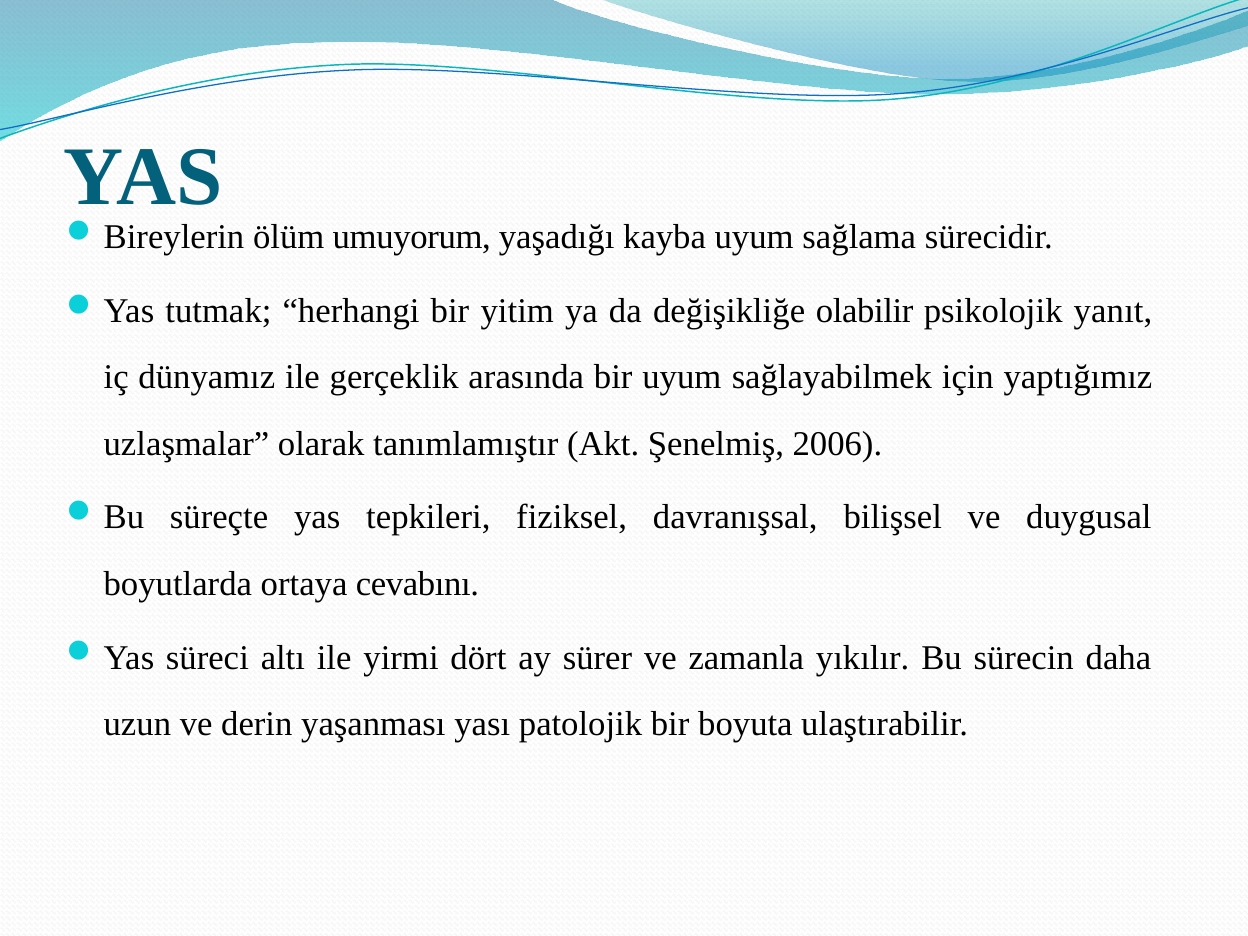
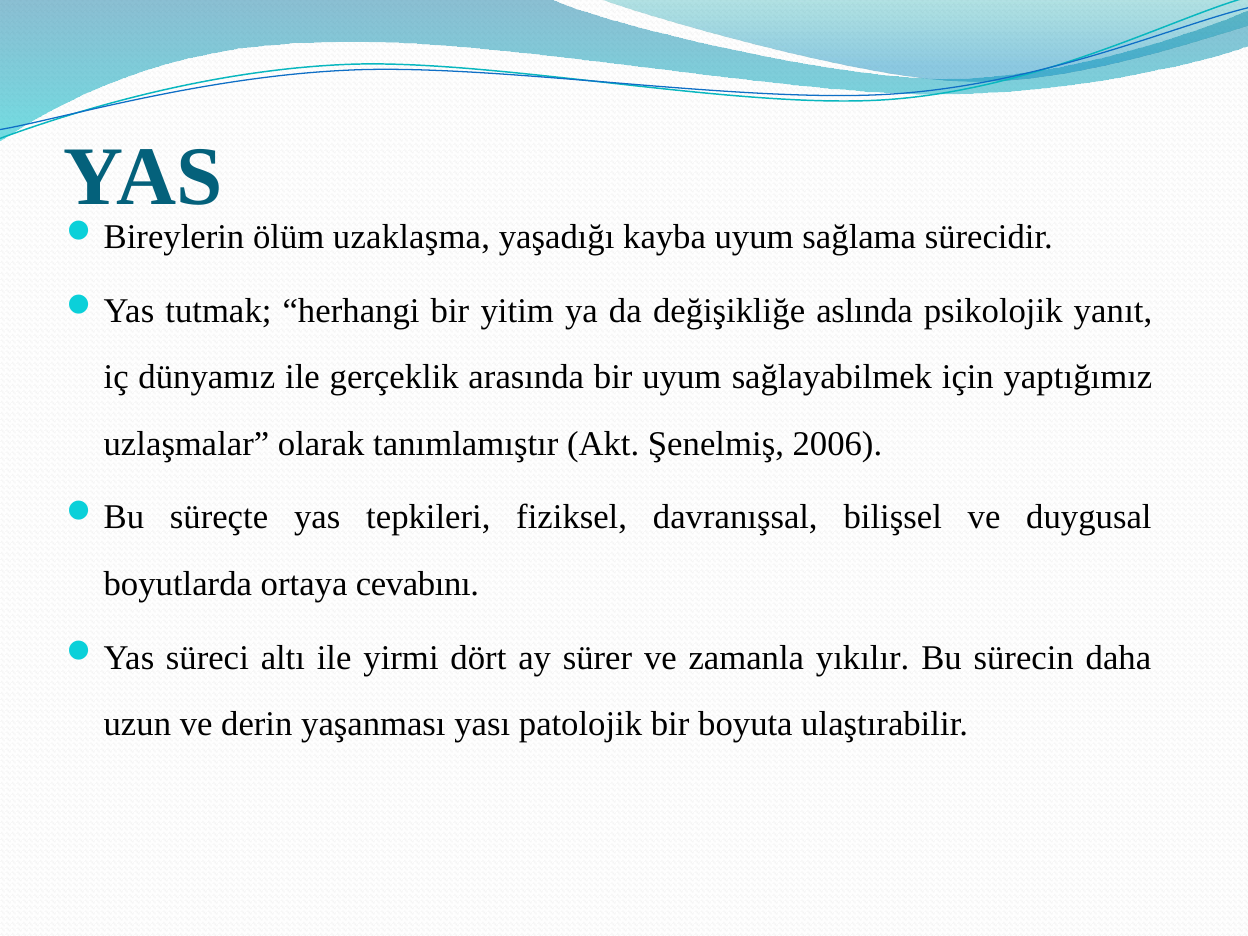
umuyorum: umuyorum -> uzaklaşma (411, 237)
olabilir: olabilir -> aslında (865, 311)
